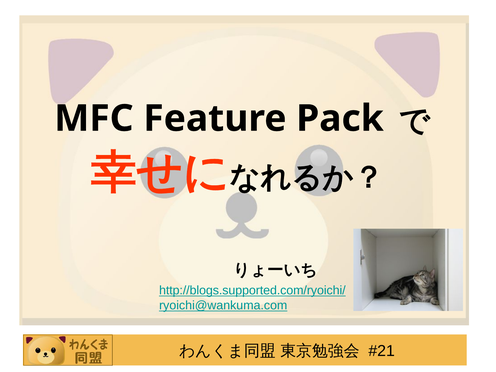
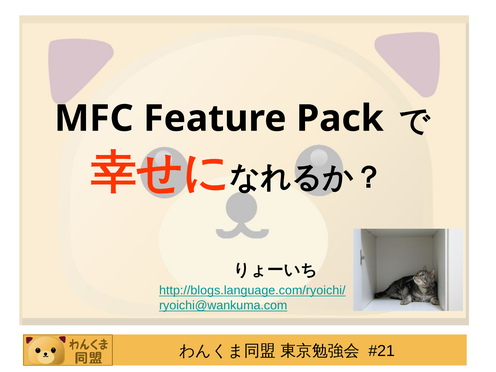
http://blogs.supported.com/ryoichi/: http://blogs.supported.com/ryoichi/ -> http://blogs.language.com/ryoichi/ (252, 291)
